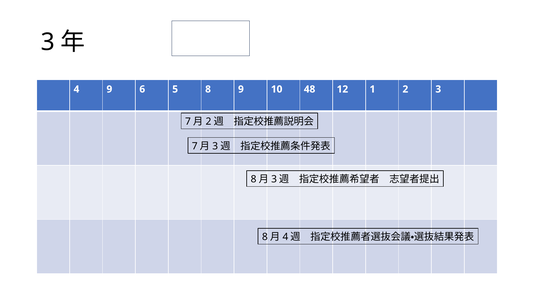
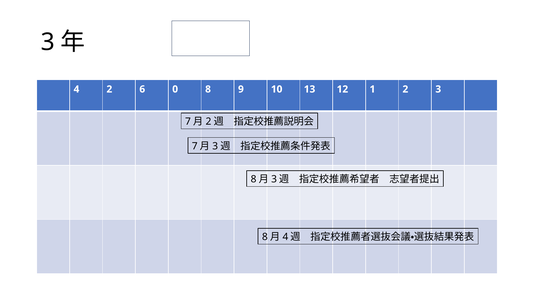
4 9: 9 -> 2 (109, 89)
5: 5 -> 0 (175, 89)
48: 48 -> 13 (310, 89)
